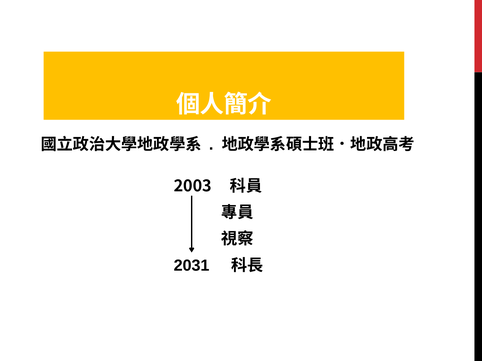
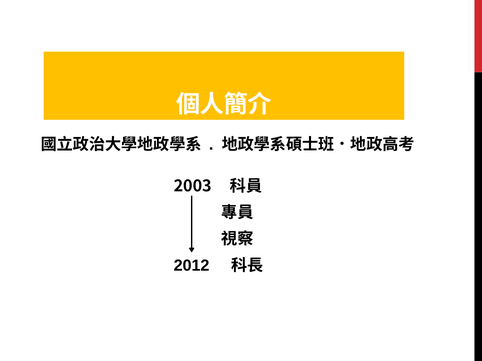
2031: 2031 -> 2012 (192, 266)
